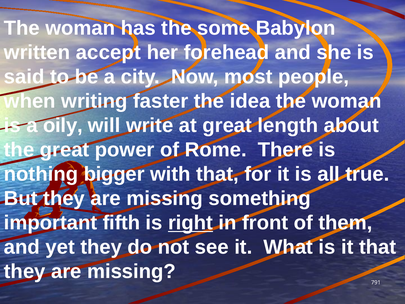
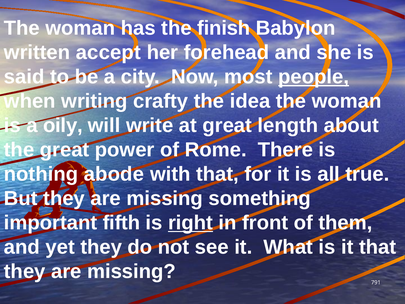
some: some -> finish (224, 28)
people underline: none -> present (314, 77)
faster: faster -> crafty (161, 101)
bigger: bigger -> abode (114, 174)
